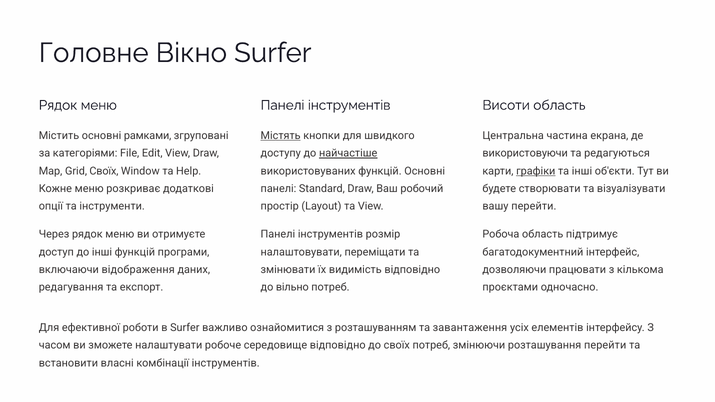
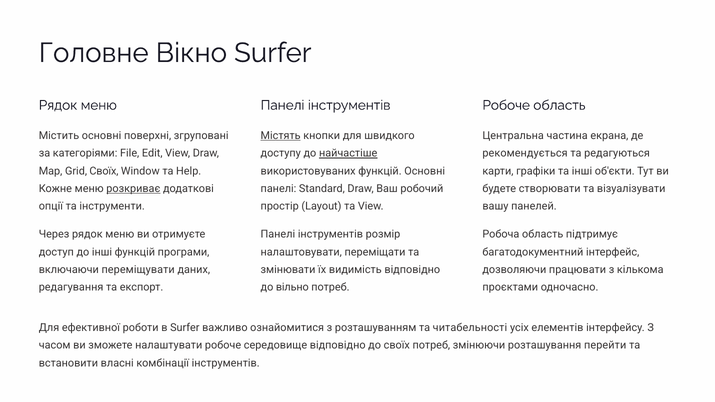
Висоти: Висоти -> Робоче (506, 105)
рамками: рамками -> поверхні (148, 136)
використовуючи: використовуючи -> рекомендується (525, 153)
графіки underline: present -> none (536, 171)
розкриває underline: none -> present (133, 189)
вашу перейти: перейти -> панелей (534, 206)
відображення: відображення -> переміщувати (138, 270)
завантаження: завантаження -> читабельності (470, 328)
